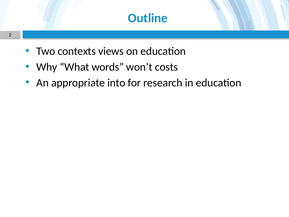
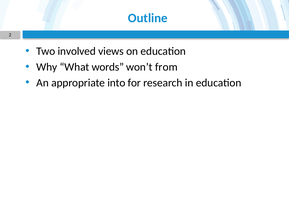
contexts: contexts -> involved (77, 51)
costs: costs -> from (166, 67)
